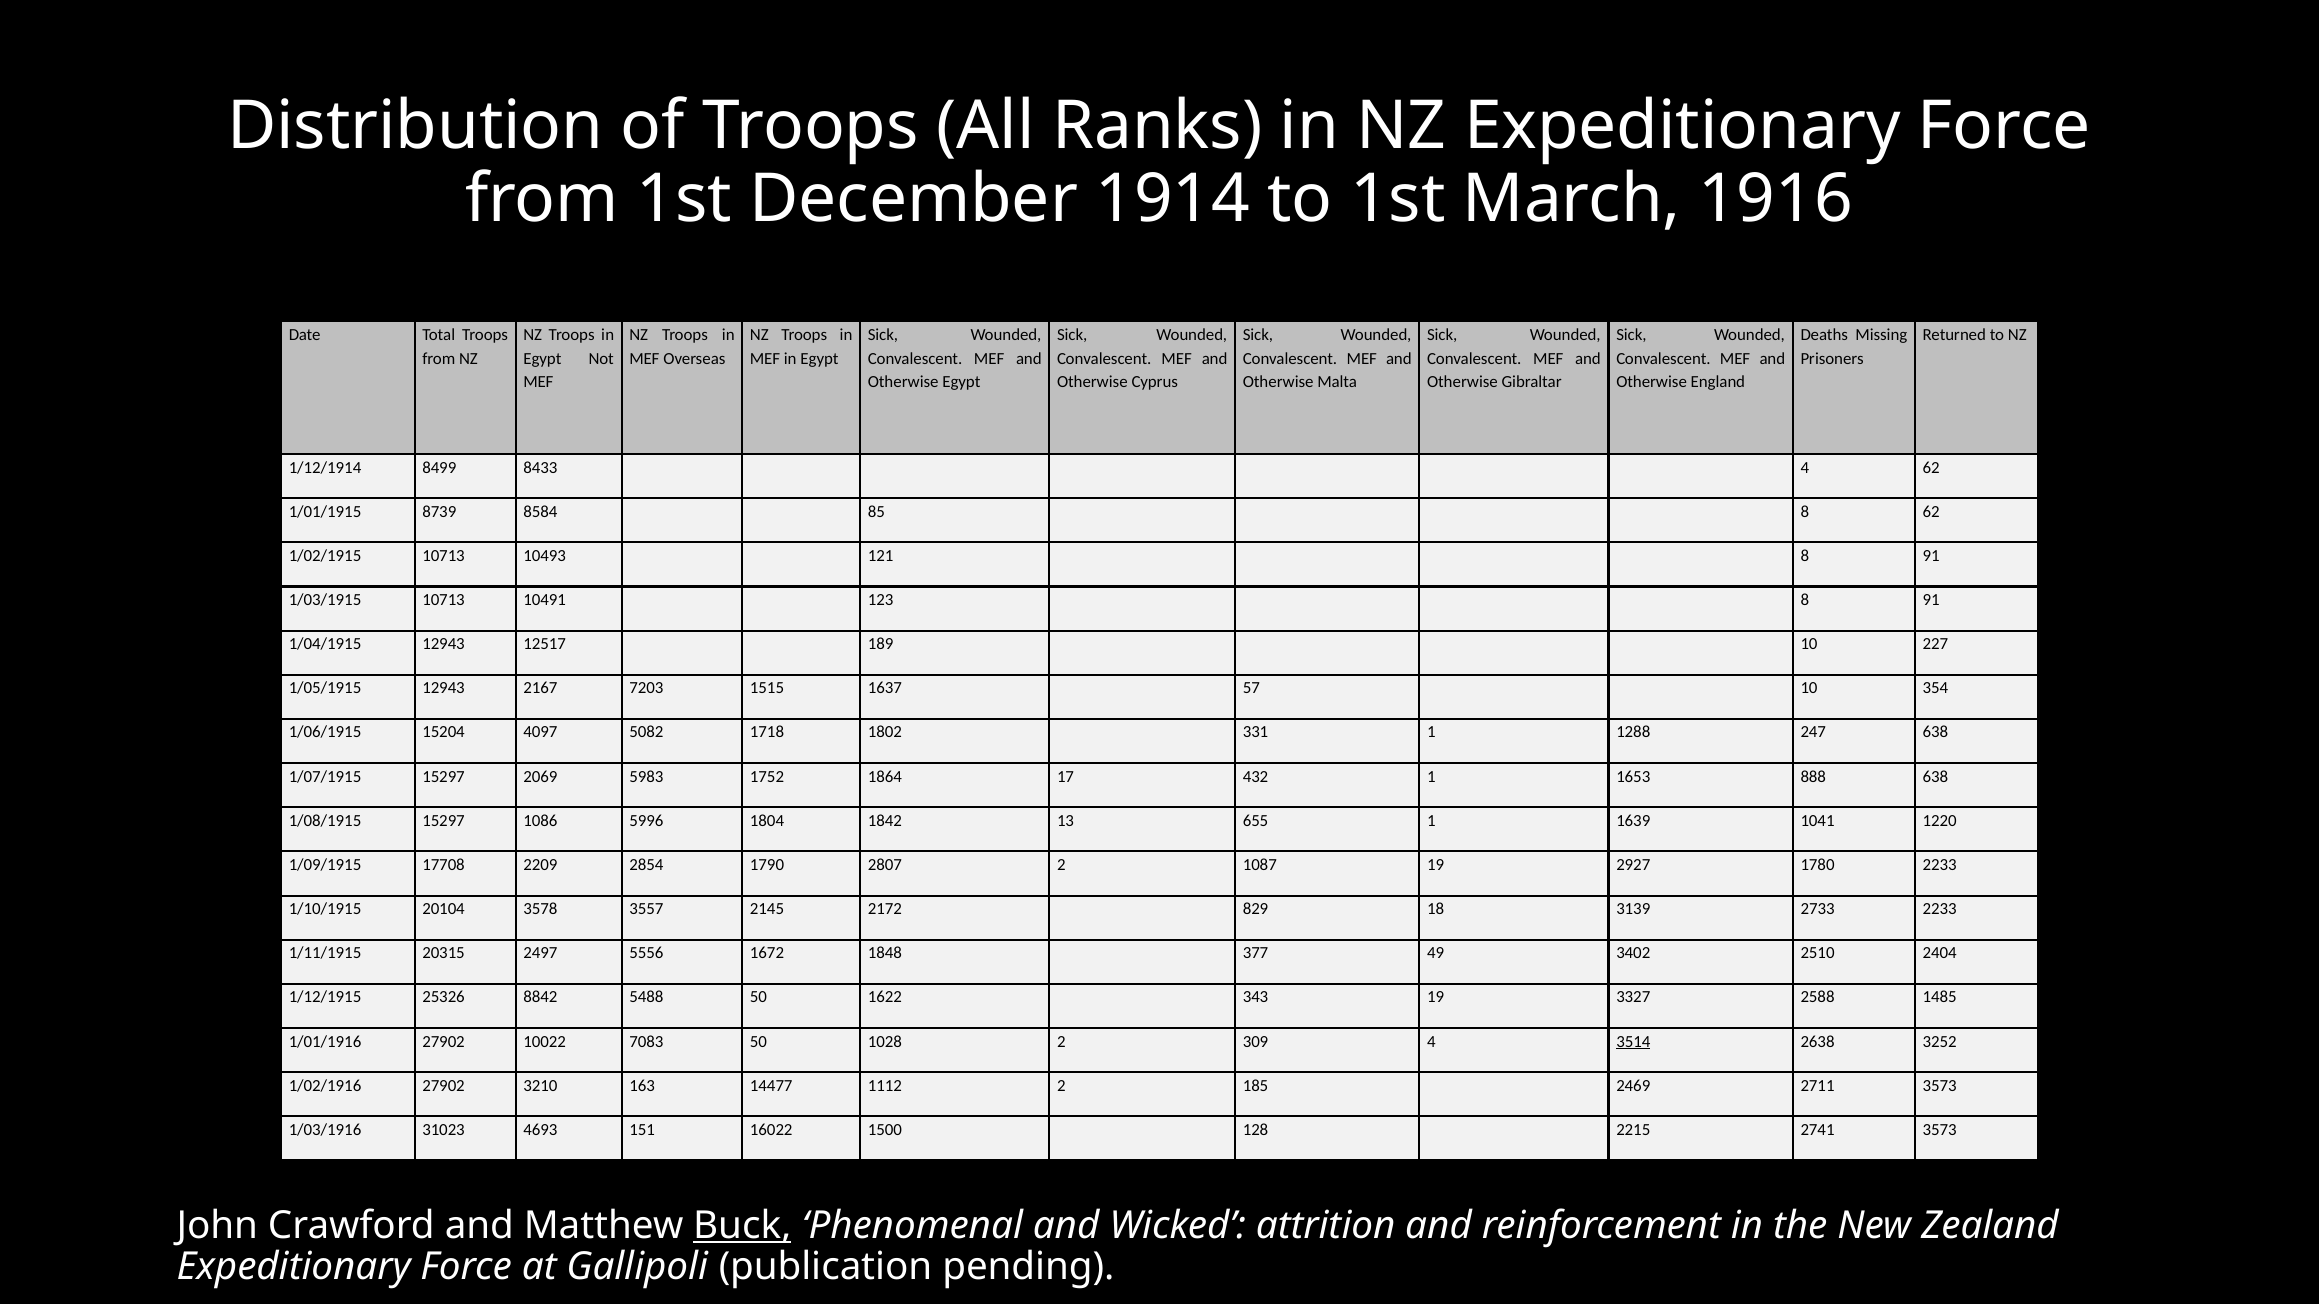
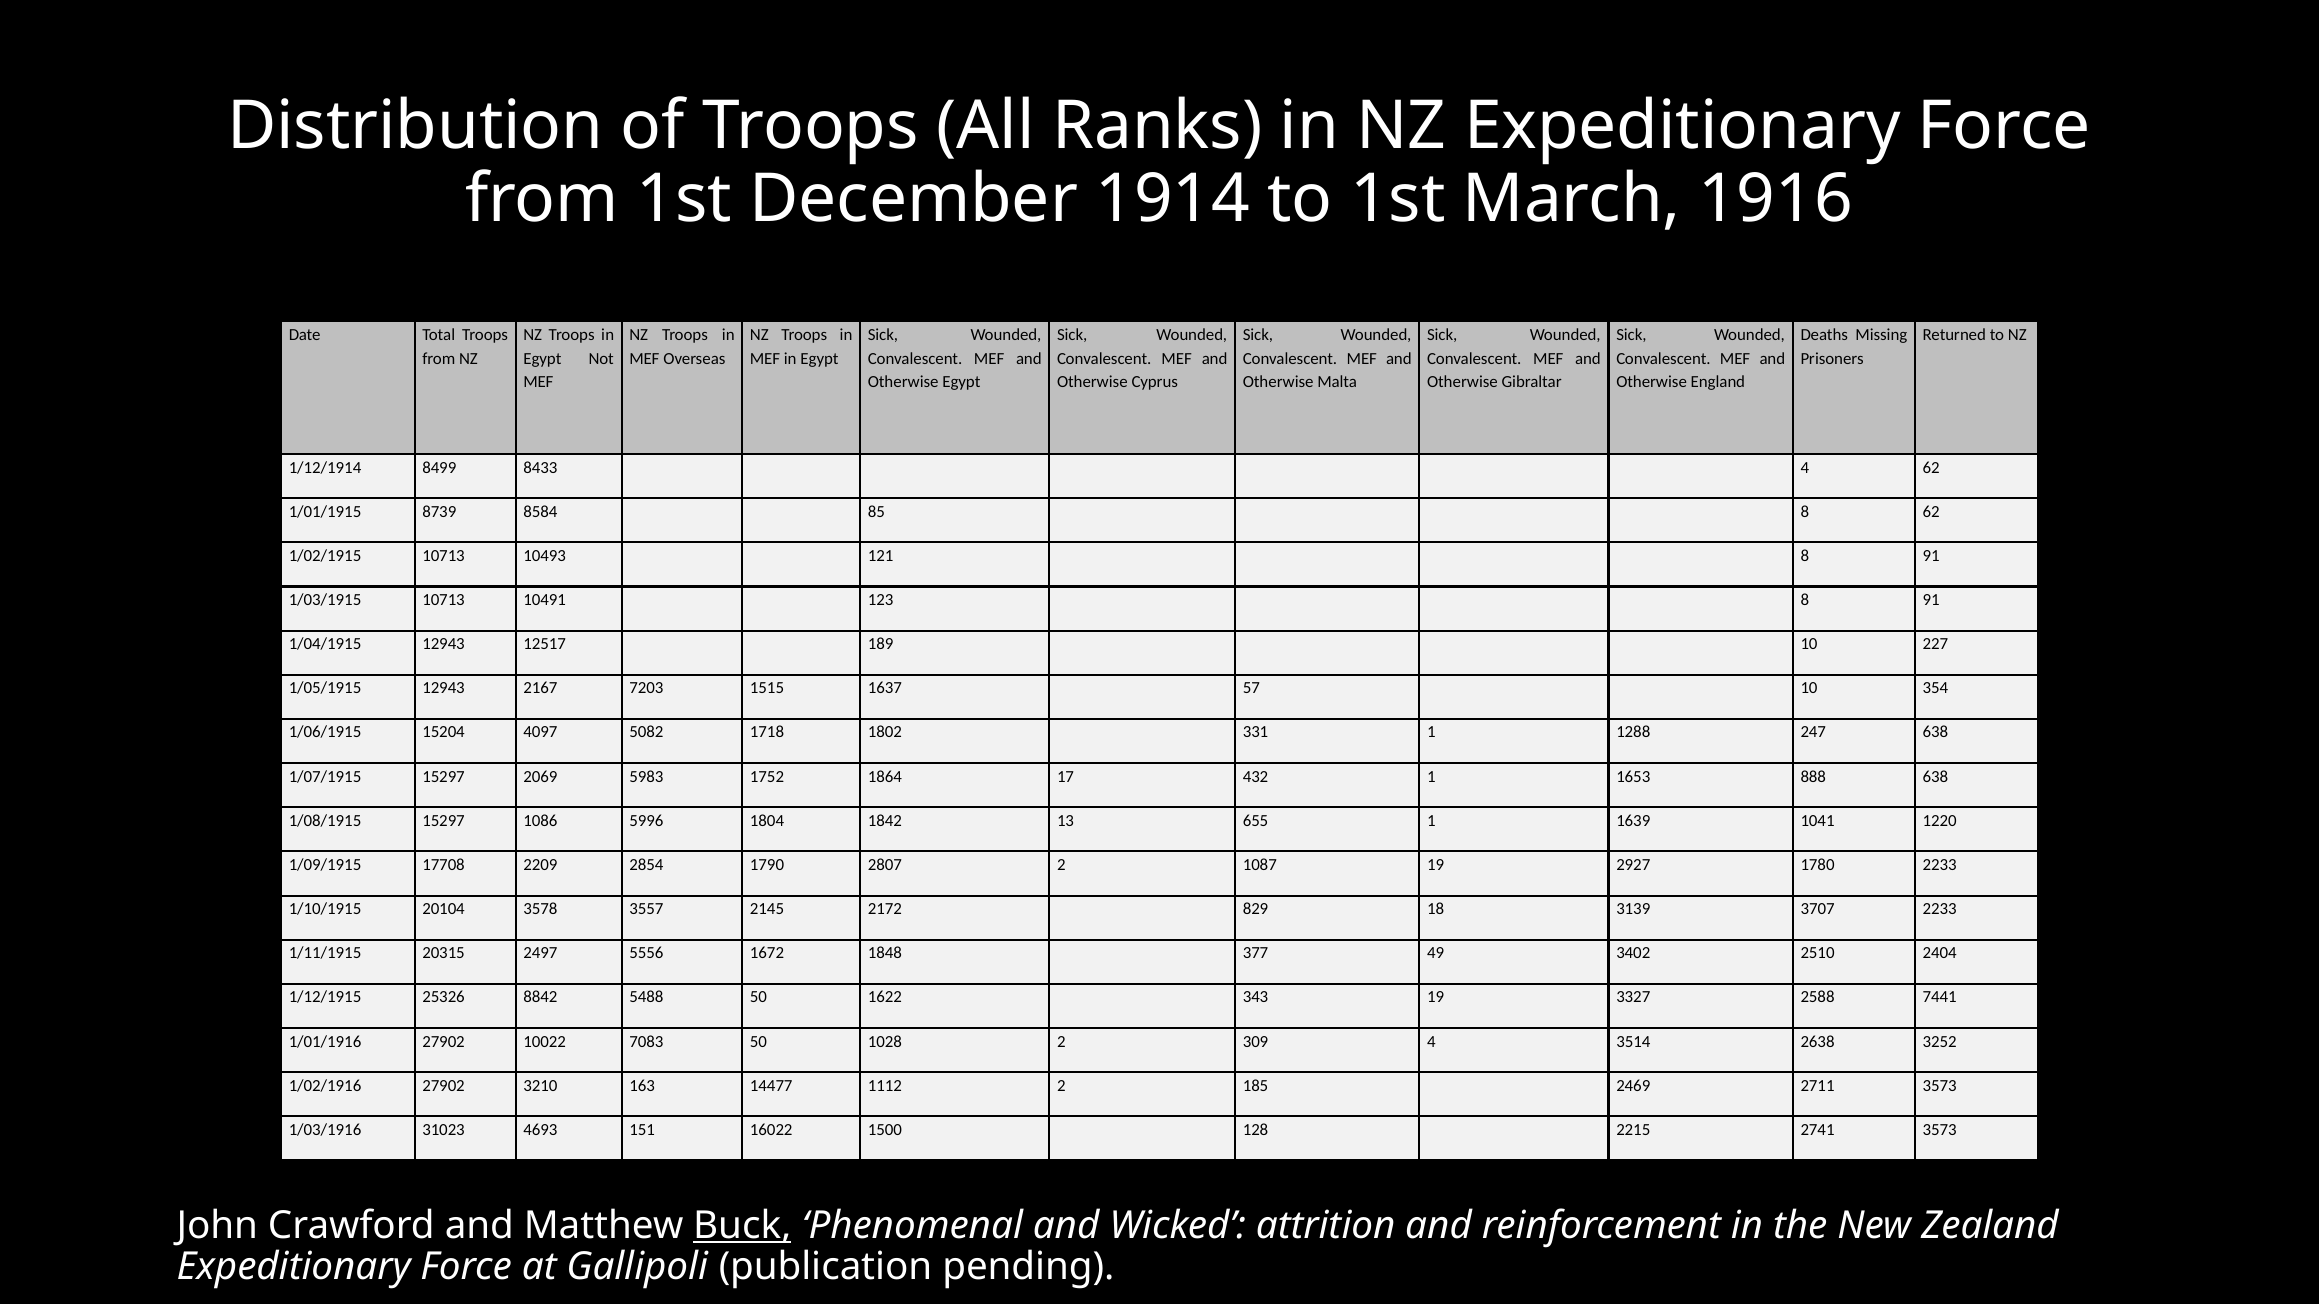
2733: 2733 -> 3707 (1818, 909)
1485: 1485 -> 7441 (1940, 998)
3514 underline: present -> none (1633, 1042)
